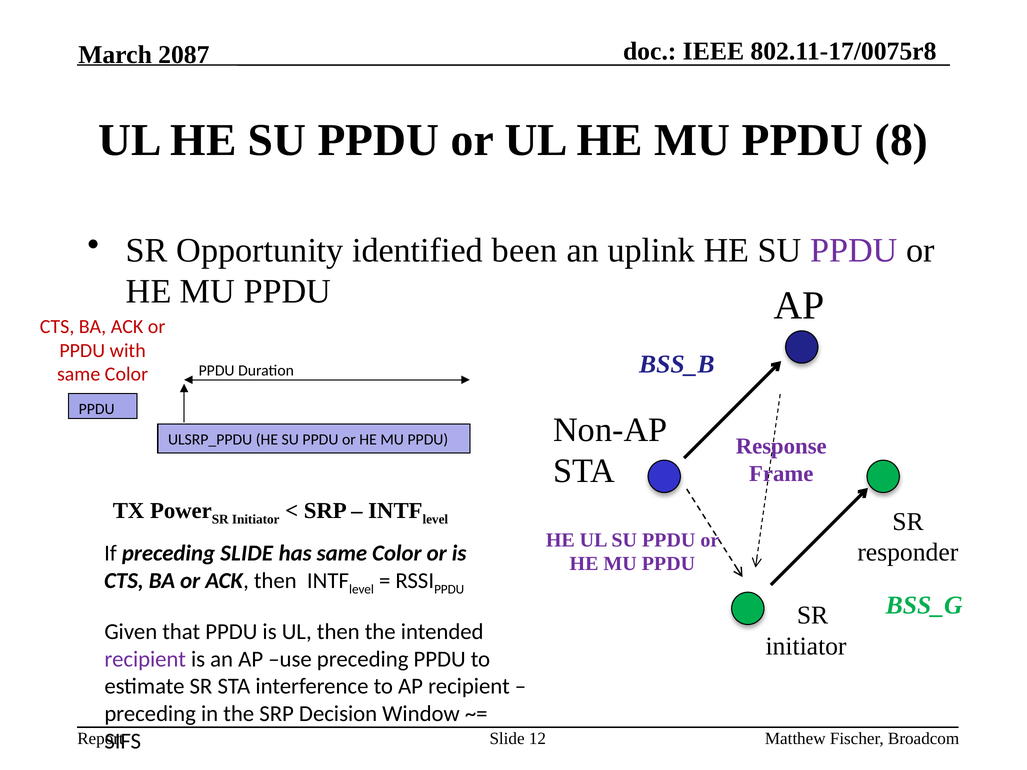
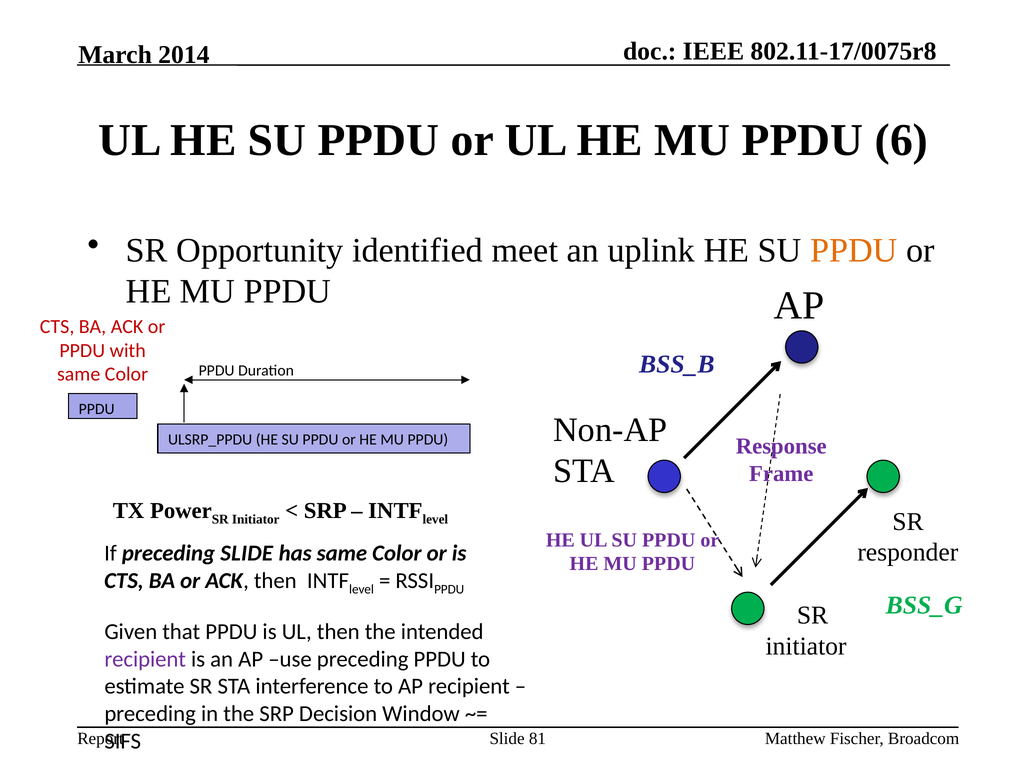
2087: 2087 -> 2014 (184, 55)
8: 8 -> 6 (901, 140)
been: been -> meet (525, 251)
PPDU colour: purple -> orange (854, 251)
12: 12 -> 81 (537, 739)
